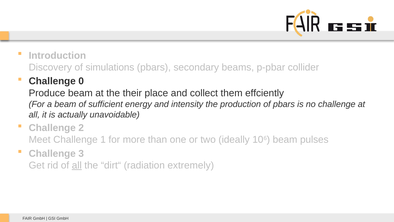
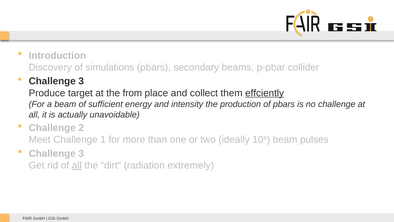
0: 0 -> 3 (81, 81)
Produce beam: beam -> target (80, 93)
their: their -> from (132, 93)
effciently underline: none -> present (265, 93)
